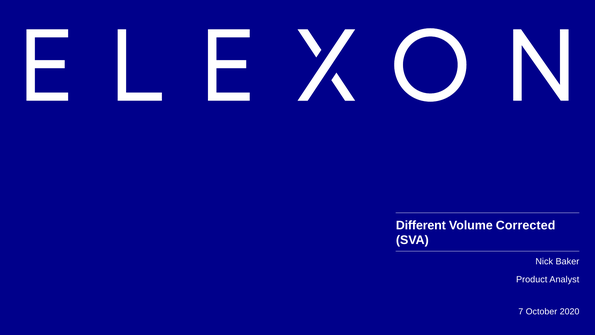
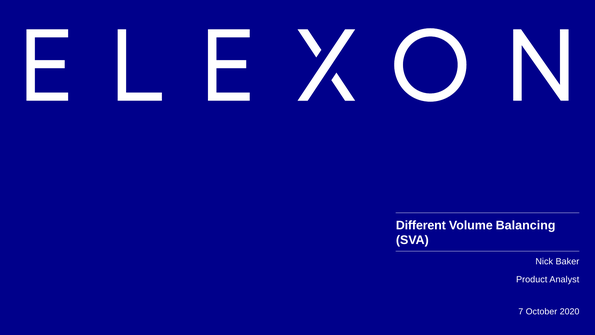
Corrected: Corrected -> Balancing (526, 225)
